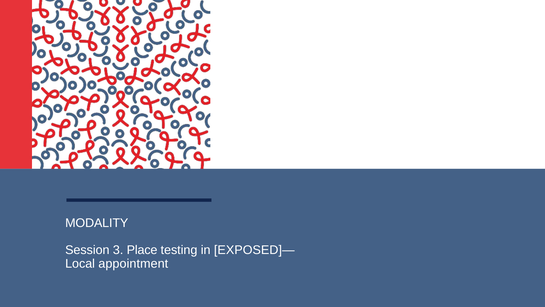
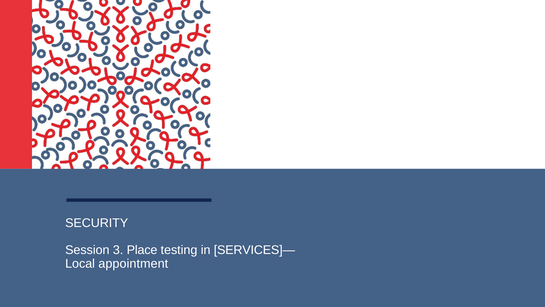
MODALITY: MODALITY -> SECURITY (97, 223)
EXPOSED]—: EXPOSED]— -> SERVICES]— (254, 250)
